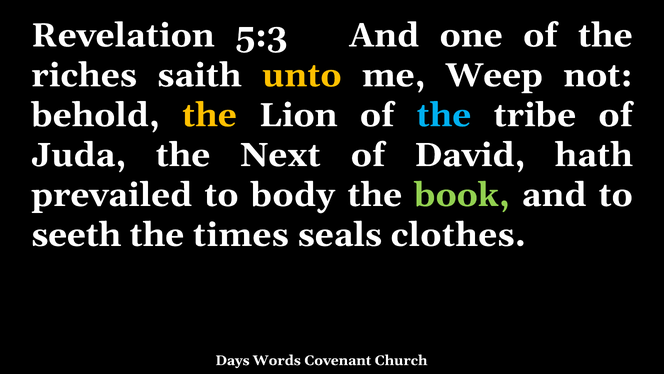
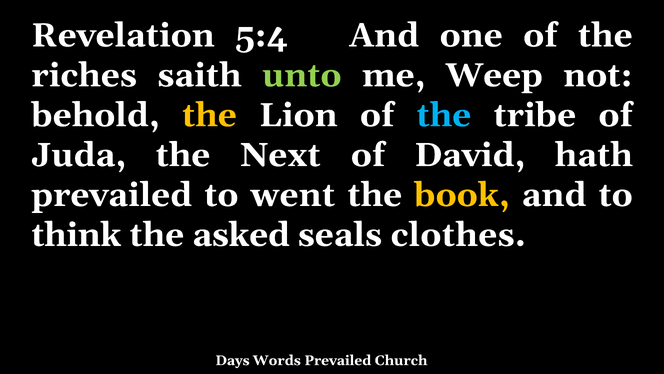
5:3: 5:3 -> 5:4 (261, 35)
unto colour: yellow -> light green (302, 75)
body: body -> went (293, 195)
book colour: light green -> yellow (462, 195)
seeth: seeth -> think (76, 235)
times: times -> asked (241, 235)
Words Covenant: Covenant -> Prevailed (338, 360)
